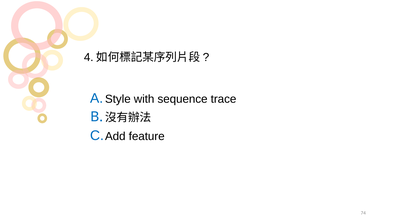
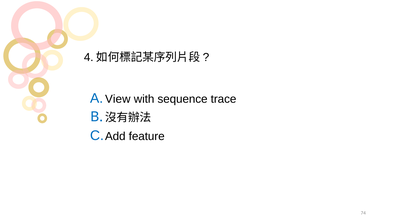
Style: Style -> View (118, 99)
